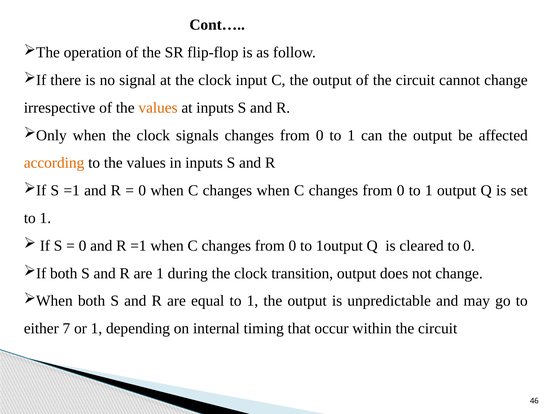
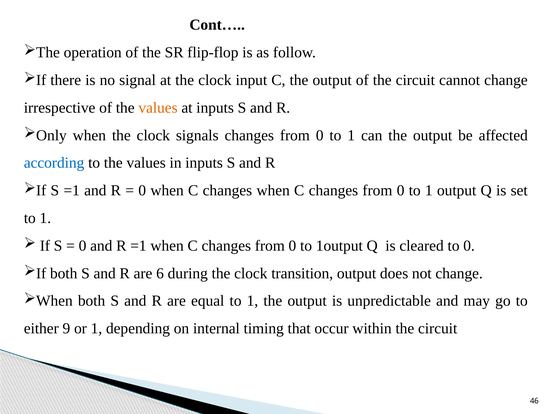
according colour: orange -> blue (54, 163)
are 1: 1 -> 6 (160, 273)
7: 7 -> 9 (66, 329)
